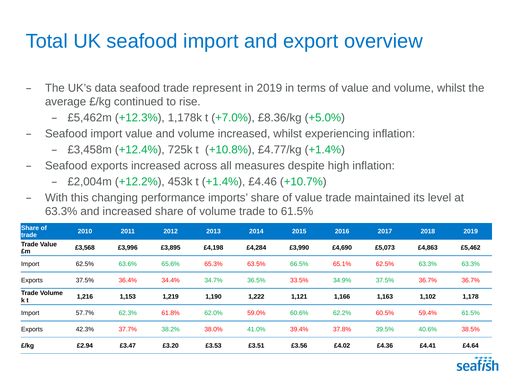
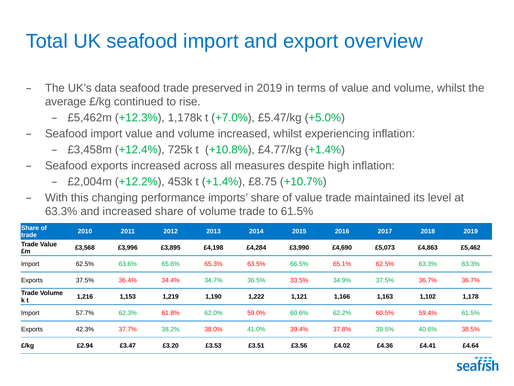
represent: represent -> preserved (217, 88)
£8.36/kg: £8.36/kg -> £5.47/kg (280, 118)
£4.46: £4.46 -> £8.75 (263, 182)
